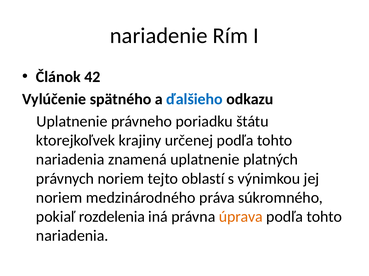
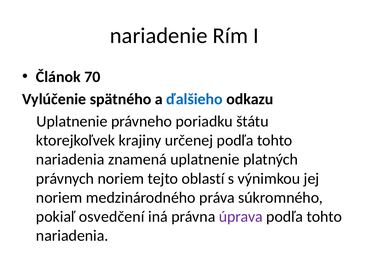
42: 42 -> 70 (92, 77)
rozdelenia: rozdelenia -> osvedčení (112, 217)
úprava colour: orange -> purple (241, 217)
